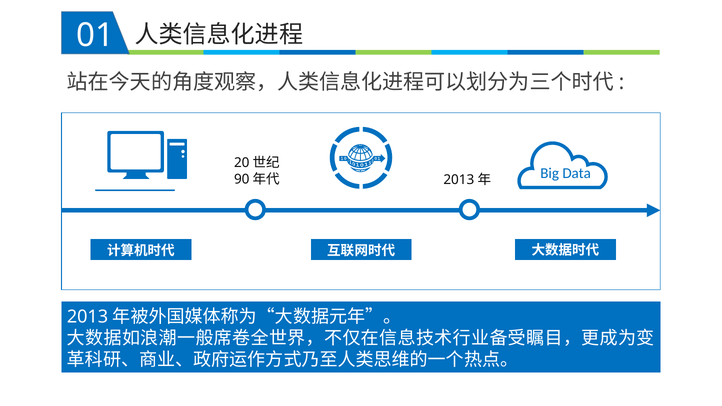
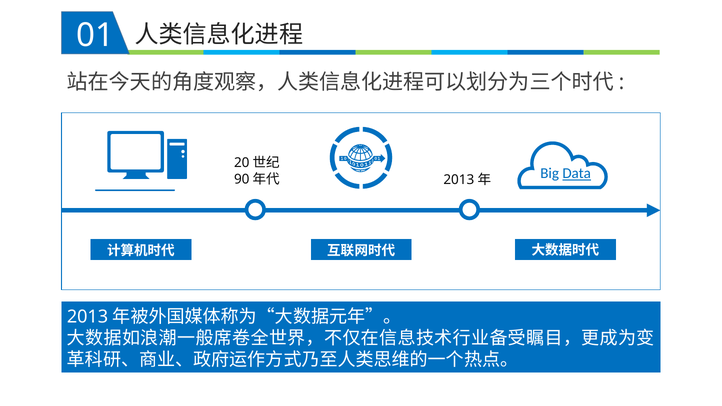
Data underline: none -> present (577, 174)
